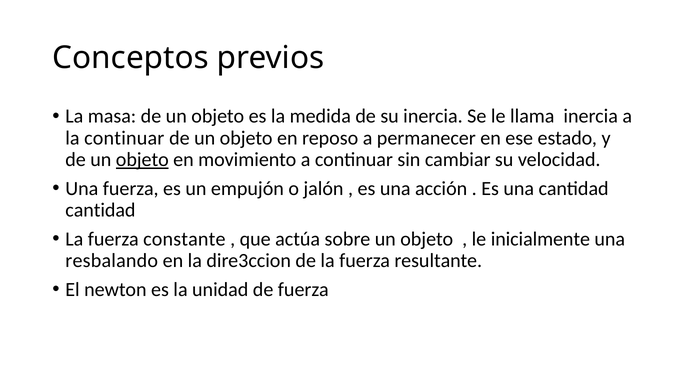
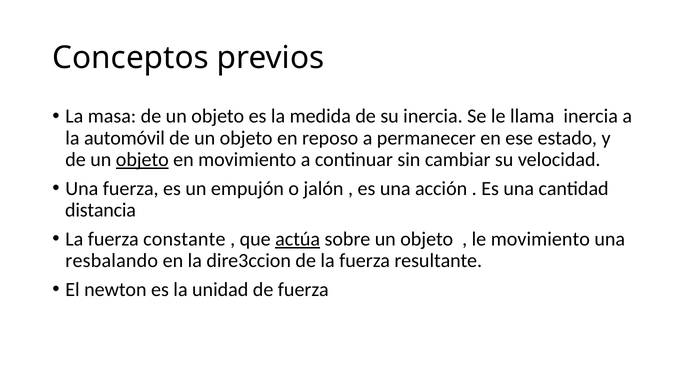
la continuar: continuar -> automóvil (124, 138)
cantidad: cantidad -> distancia (100, 210)
actúa underline: none -> present (298, 239)
le inicialmente: inicialmente -> movimiento (540, 239)
